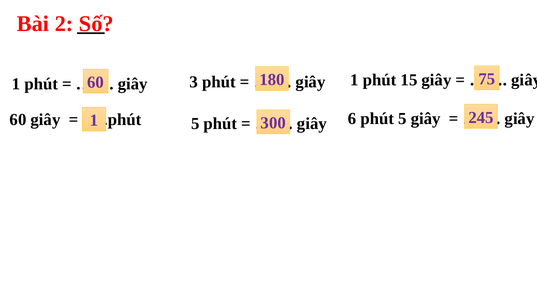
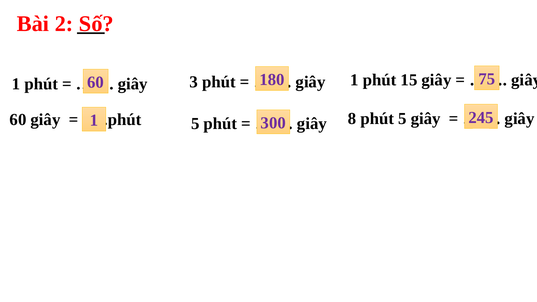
6: 6 -> 8 (352, 119)
